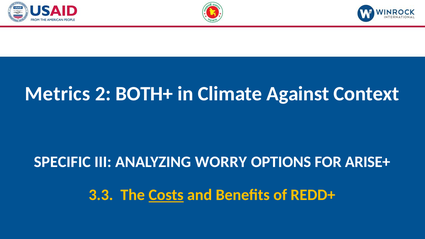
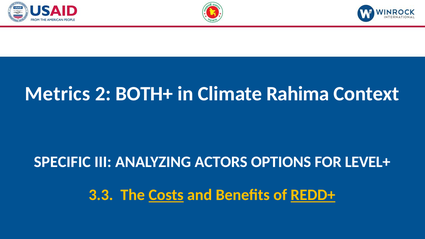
Against: Against -> Rahima (298, 94)
WORRY: WORRY -> ACTORS (221, 162)
ARISE+: ARISE+ -> LEVEL+ (368, 162)
REDD+ underline: none -> present (313, 195)
